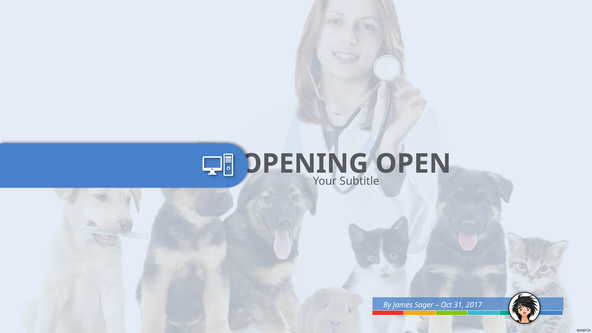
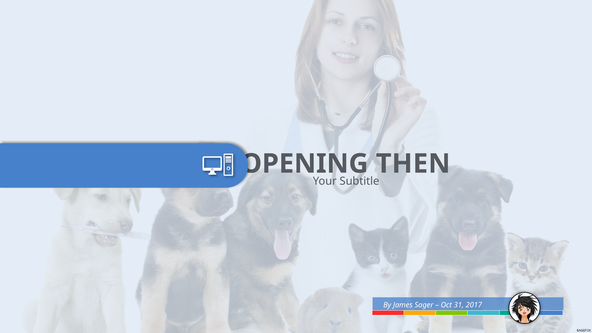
OPEN: OPEN -> THEN (413, 164)
